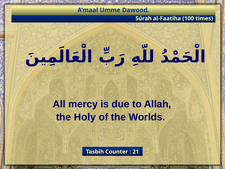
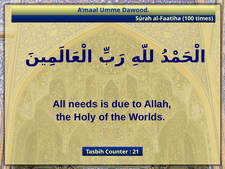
mercy: mercy -> needs (83, 104)
